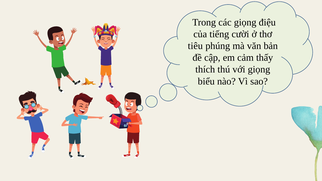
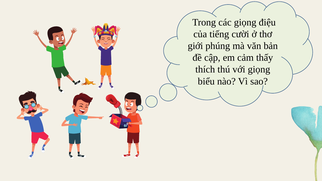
tiêu: tiêu -> giới (195, 46)
